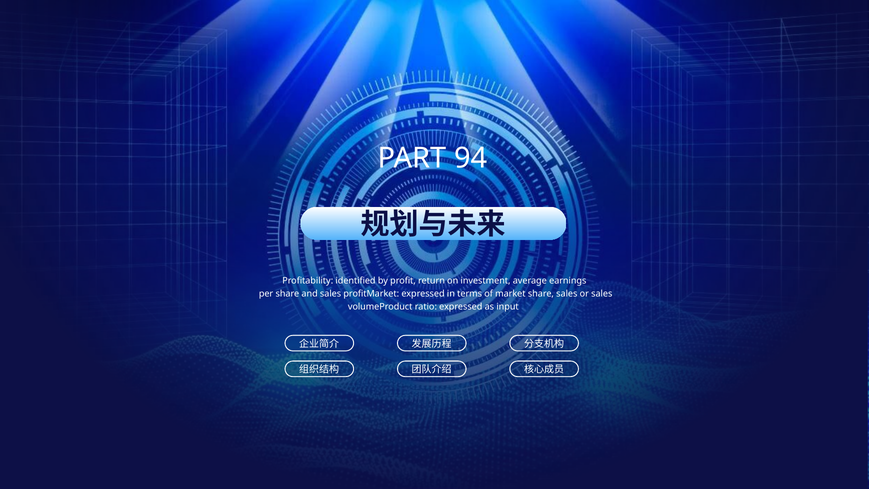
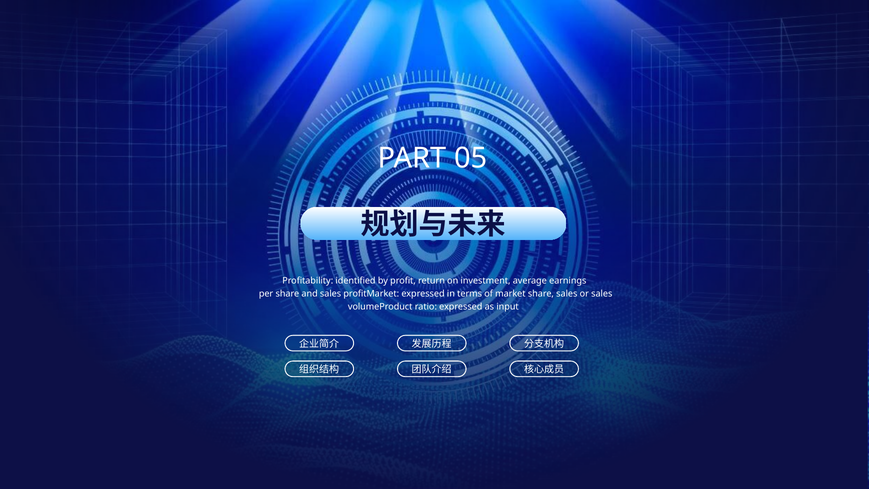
94: 94 -> 05 (471, 158)
